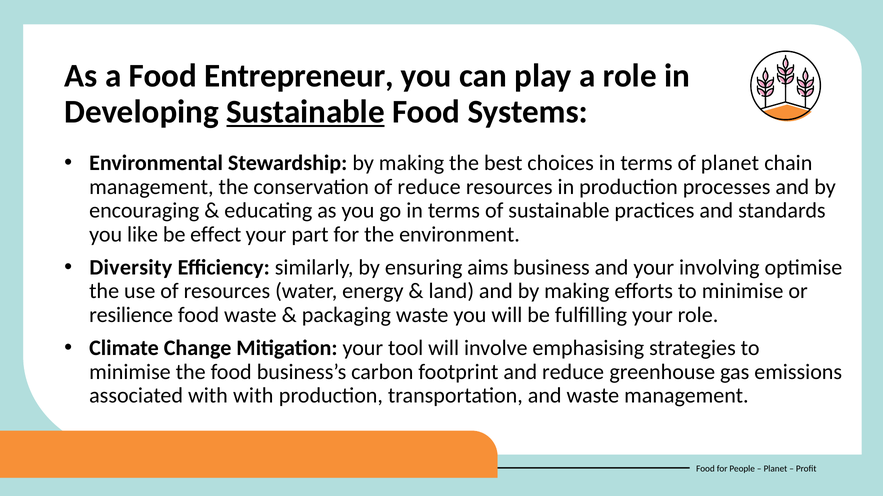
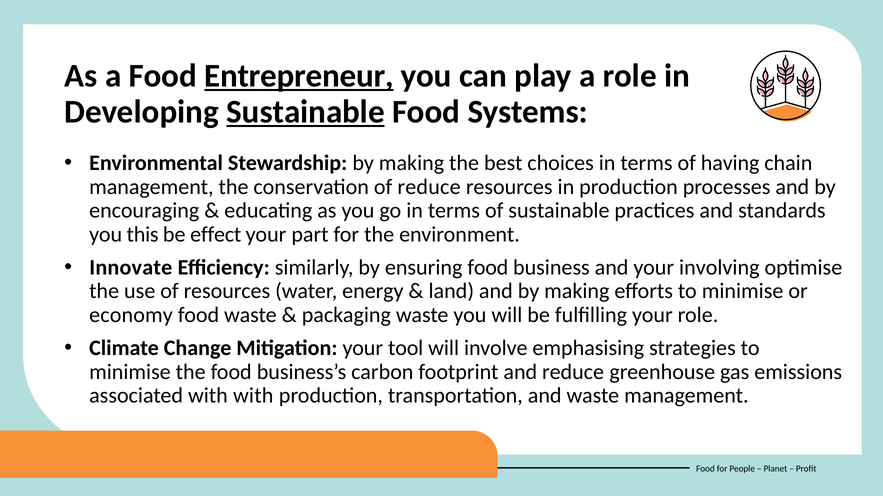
Entrepreneur underline: none -> present (299, 76)
of planet: planet -> having (730, 163)
like: like -> this (143, 235)
Diversity: Diversity -> Innovate (131, 268)
ensuring aims: aims -> food (488, 268)
resilience: resilience -> economy (131, 315)
